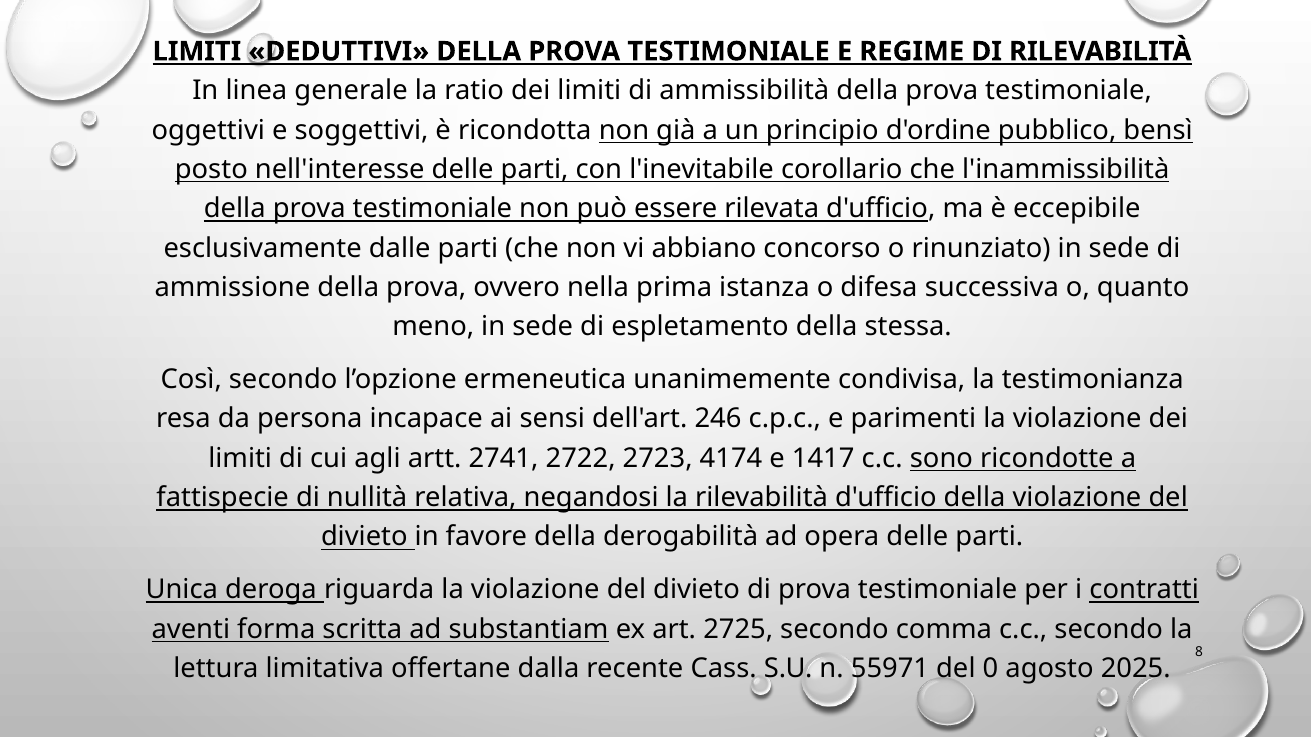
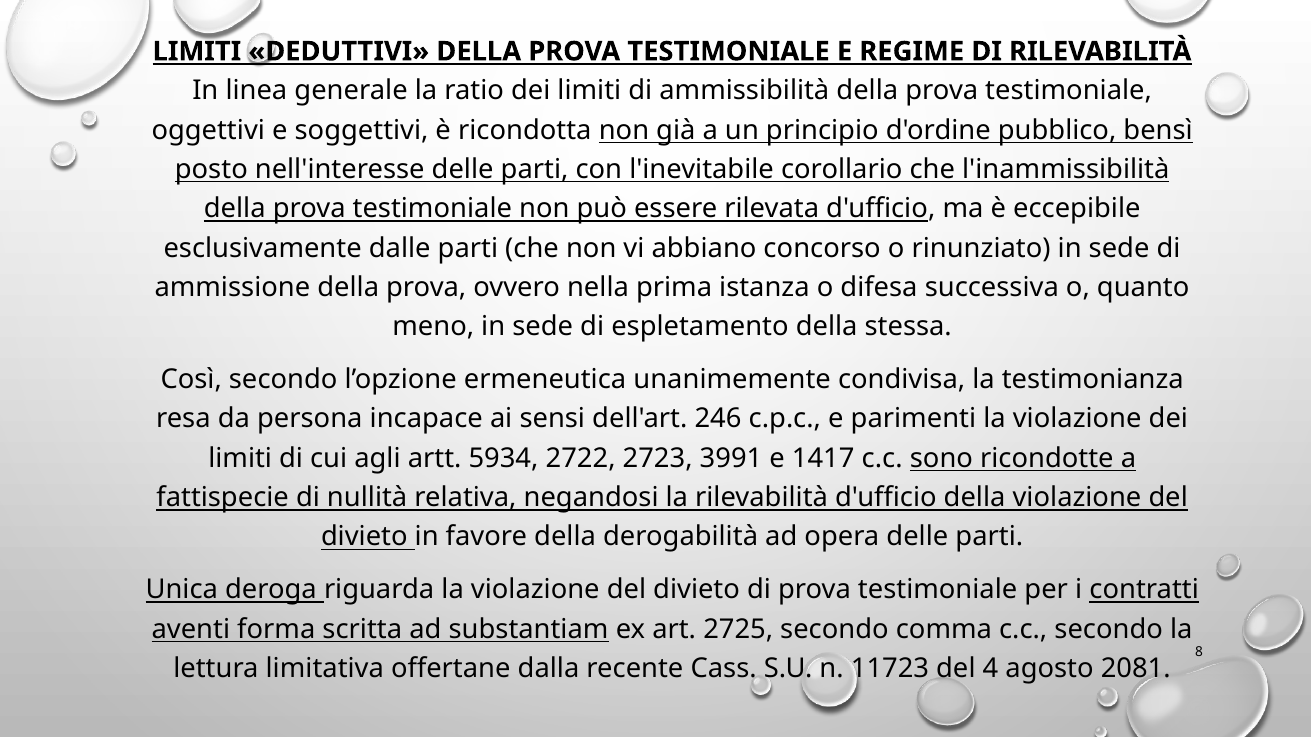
2741: 2741 -> 5934 (504, 458)
4174: 4174 -> 3991 (731, 458)
55971: 55971 -> 11723 (890, 669)
0: 0 -> 4 (990, 669)
2025: 2025 -> 2081 (1136, 669)
